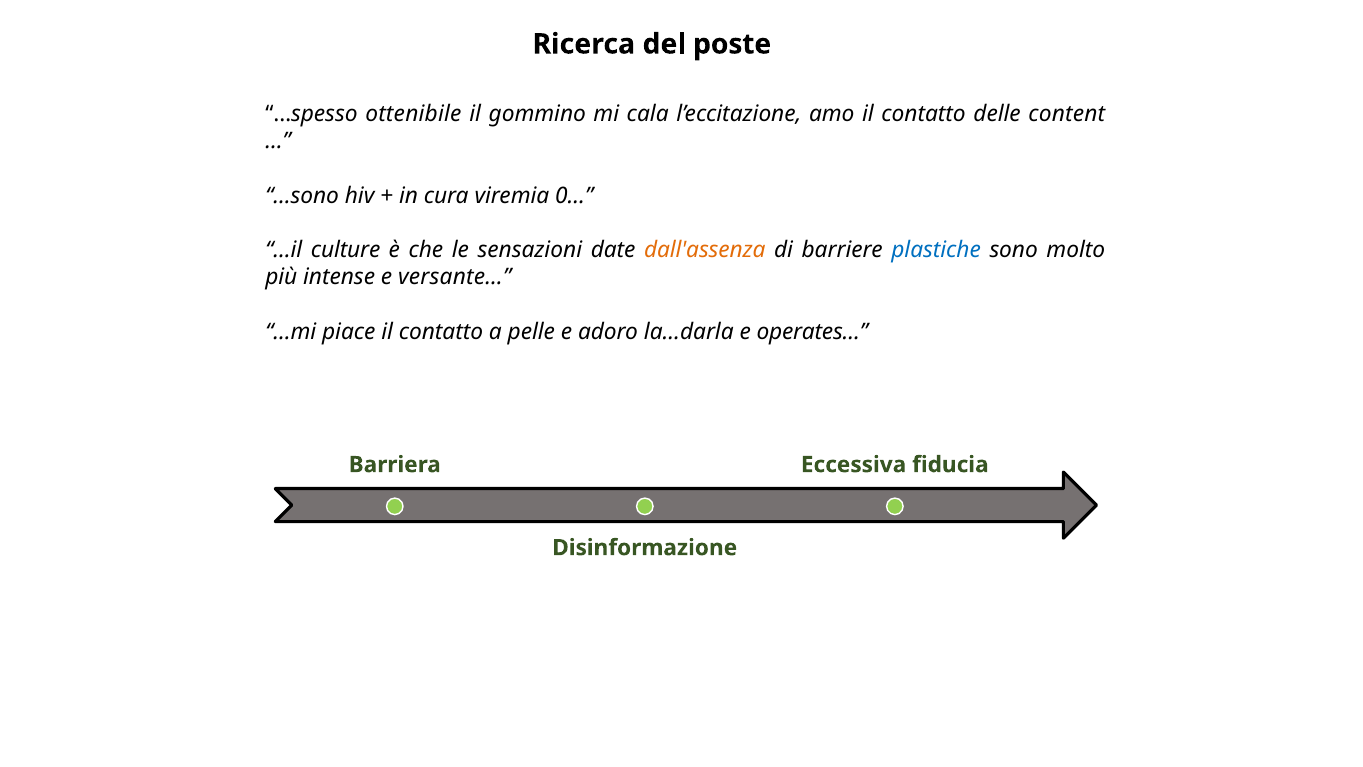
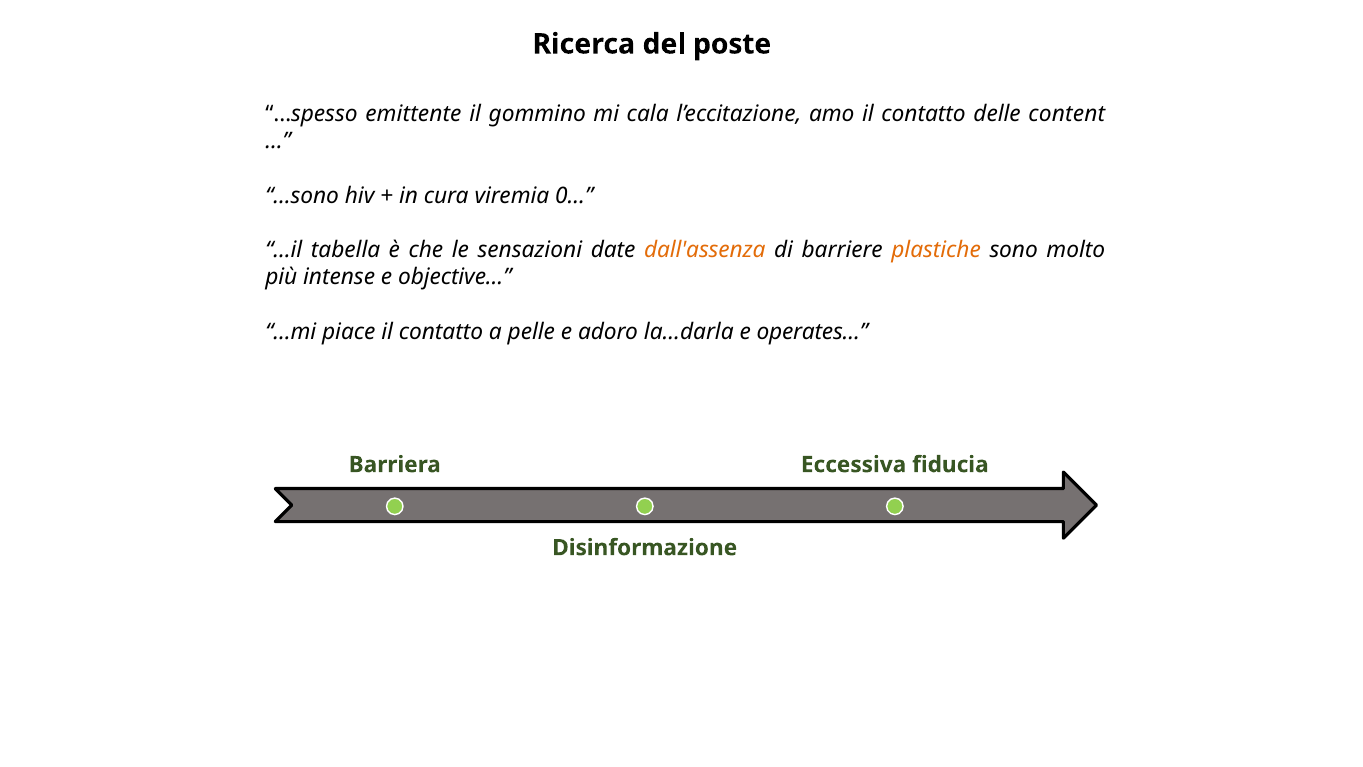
ottenibile: ottenibile -> emittente (413, 114)
culture: culture -> tabella (346, 250)
plastiche colour: blue -> orange (936, 250)
versante…: versante… -> objective… (455, 277)
